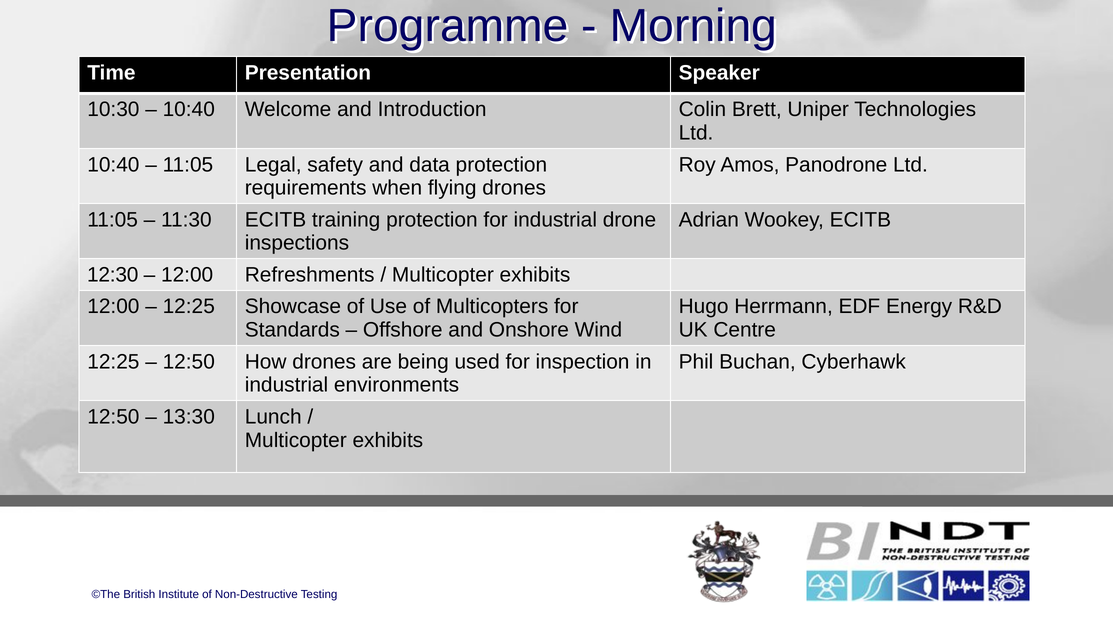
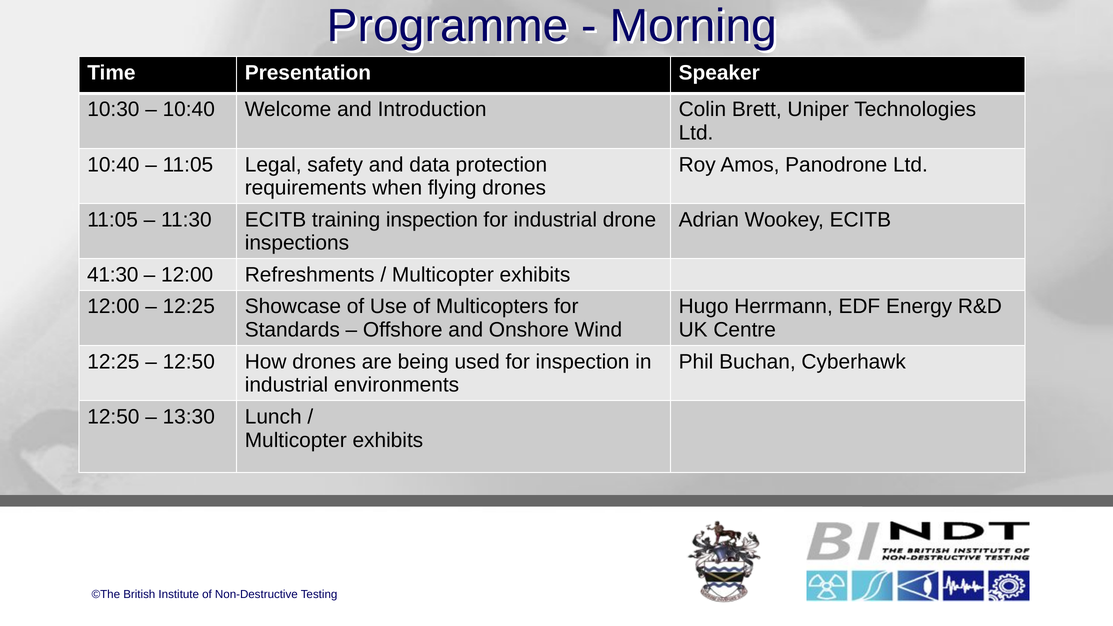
training protection: protection -> inspection (432, 220)
12:30: 12:30 -> 41:30 (113, 275)
